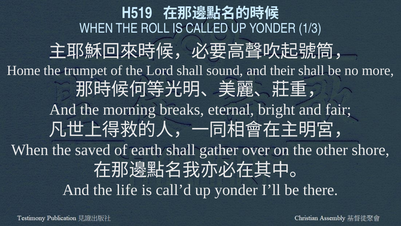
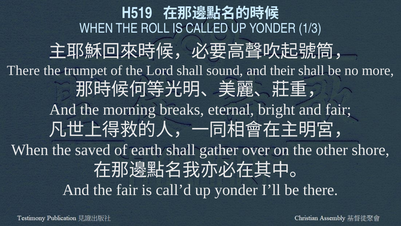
Home: Home -> There (23, 70)
the life: life -> fair (127, 190)
